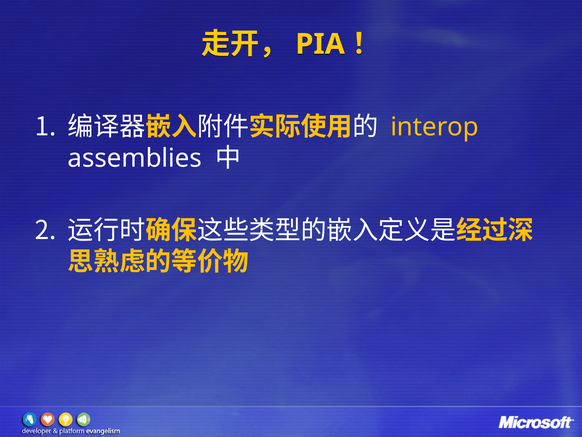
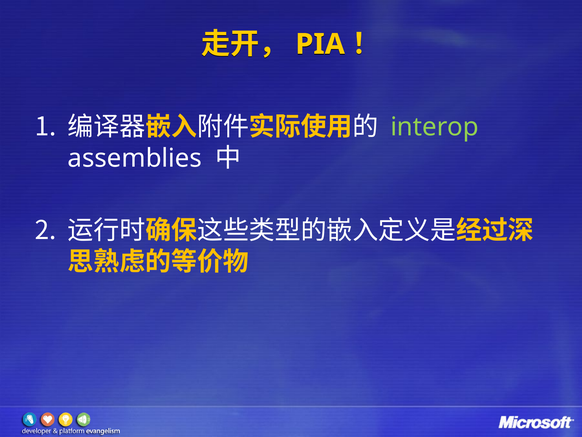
interop colour: yellow -> light green (435, 127)
